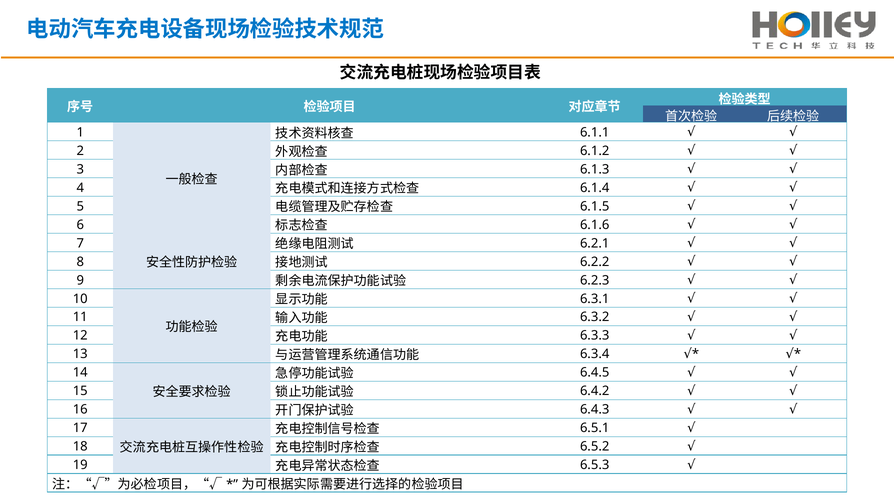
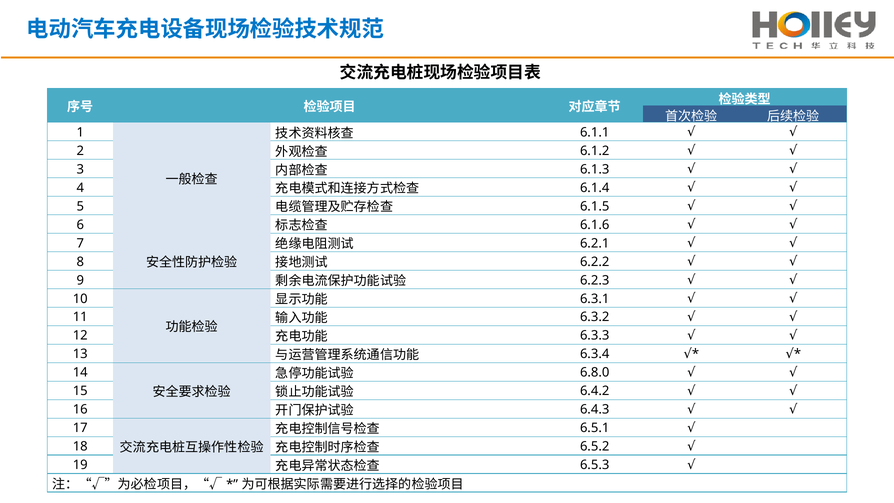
6.4.5: 6.4.5 -> 6.8.0 (595, 373)
